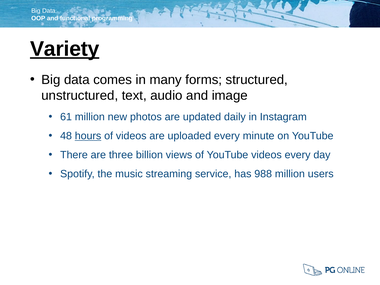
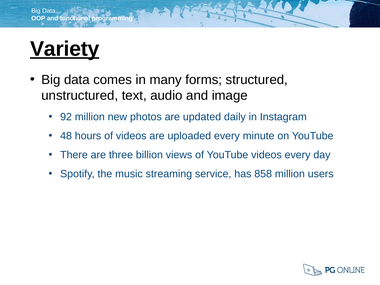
61: 61 -> 92 (66, 117)
hours underline: present -> none (88, 136)
988: 988 -> 858 (263, 174)
